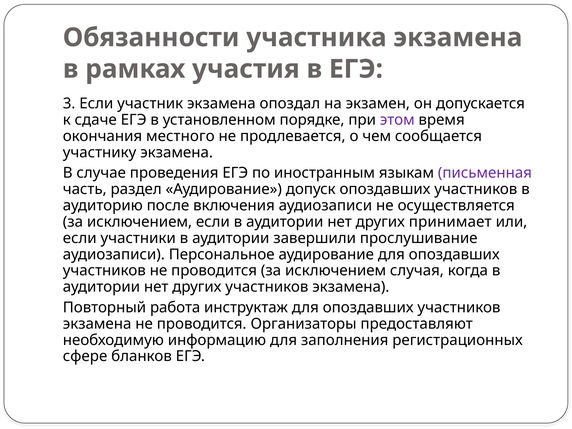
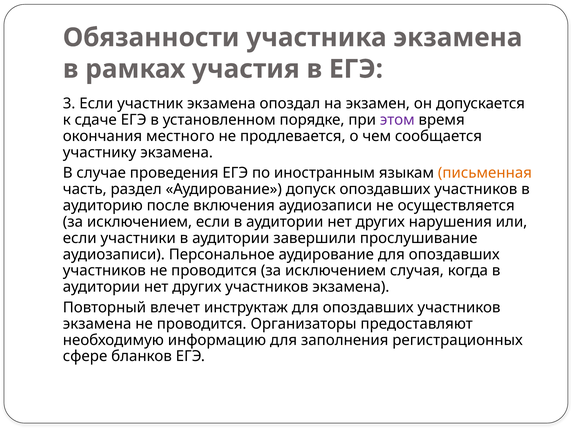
письменная colour: purple -> orange (485, 173)
принимает: принимает -> нарушения (450, 222)
работа: работа -> влечет (175, 307)
